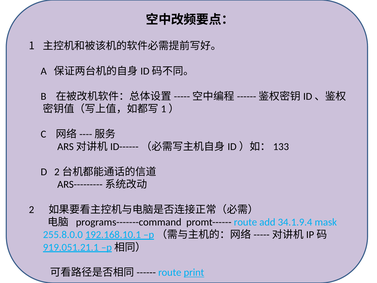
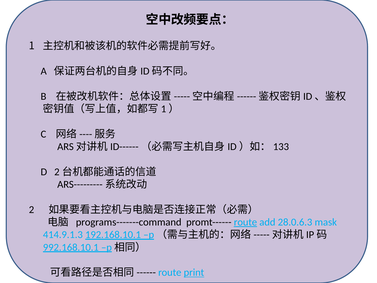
route underline: none -> present (245, 222)
34.1.9.4: 34.1.9.4 -> 28.0.6.3 (295, 222)
255.8.0.0: 255.8.0.0 -> 414.9.1.3 (63, 235)
919.051.21.1: 919.051.21.1 -> 992.168.10.1 (71, 247)
